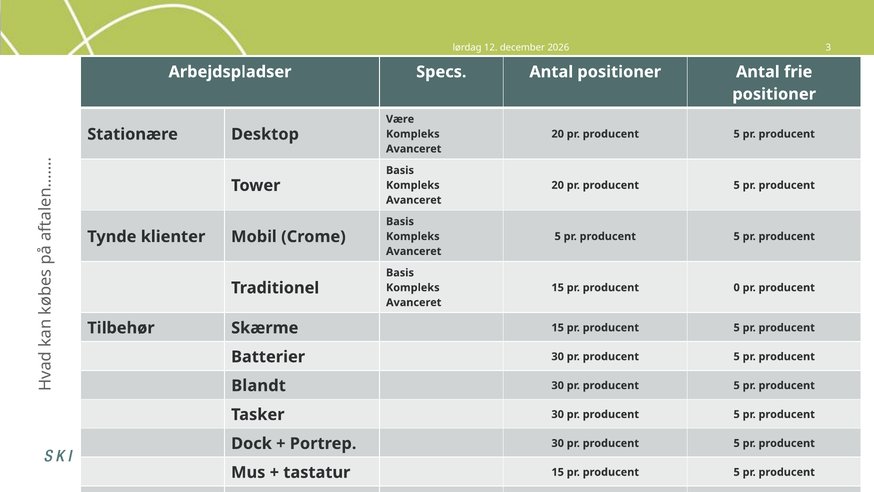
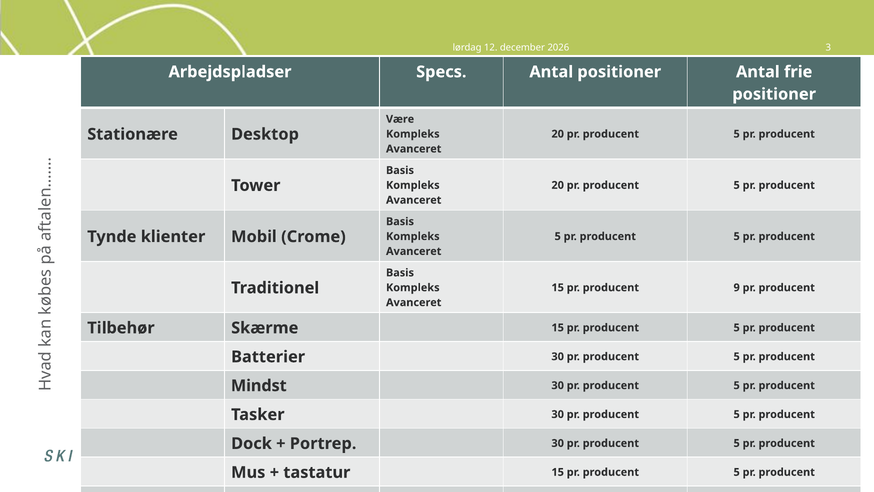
0: 0 -> 9 (737, 287)
Blandt: Blandt -> Mindst (259, 386)
